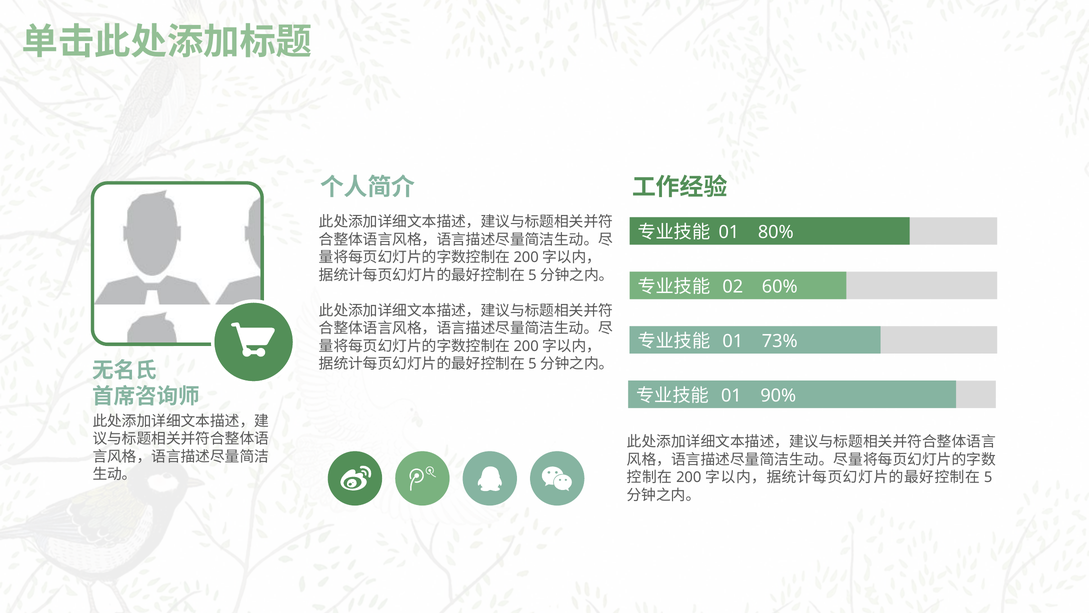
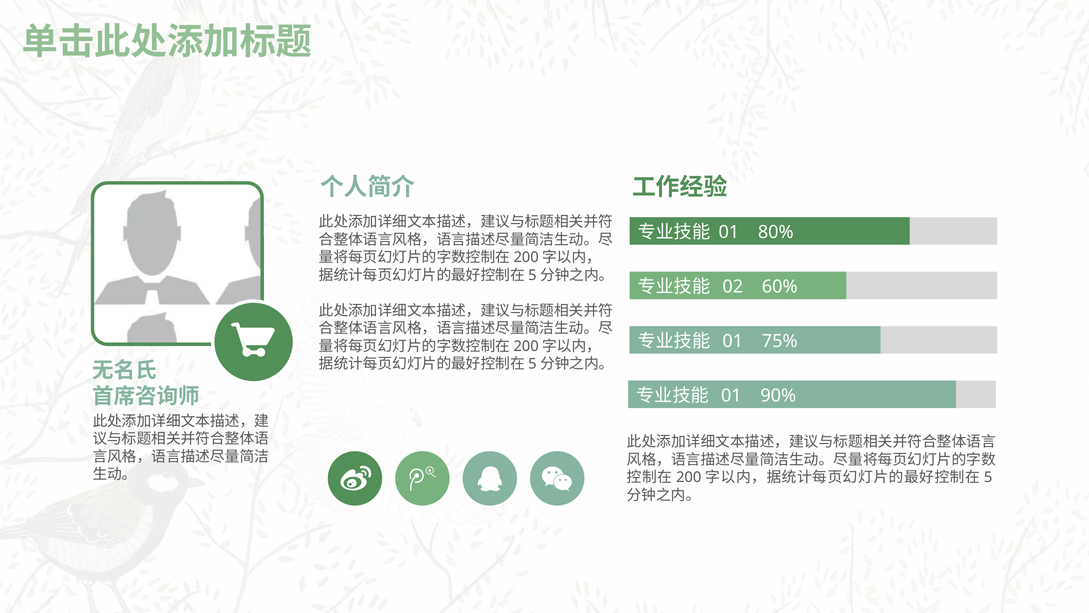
73%: 73% -> 75% (780, 341)
